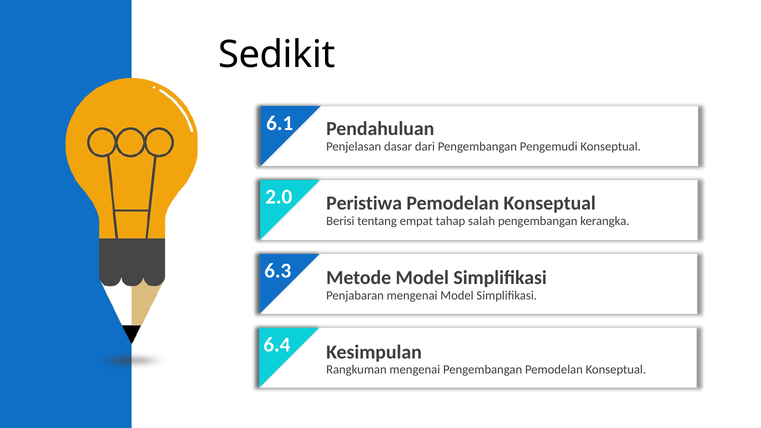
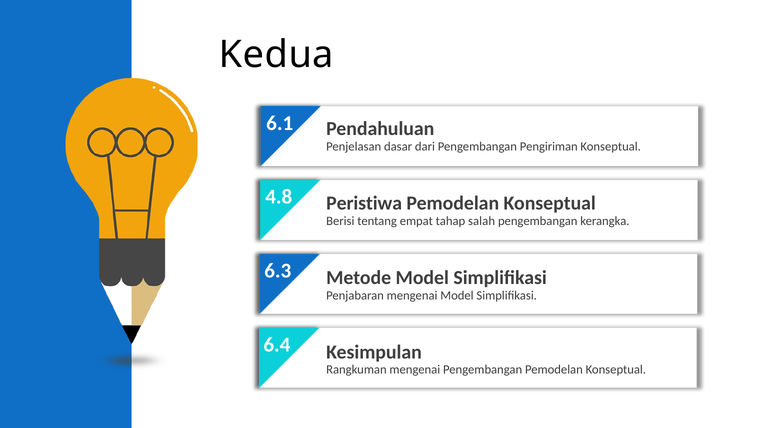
Sedikit: Sedikit -> Kedua (276, 55)
Pengemudi: Pengemudi -> Pengiriman (549, 147)
2.0: 2.0 -> 4.8 (279, 197)
